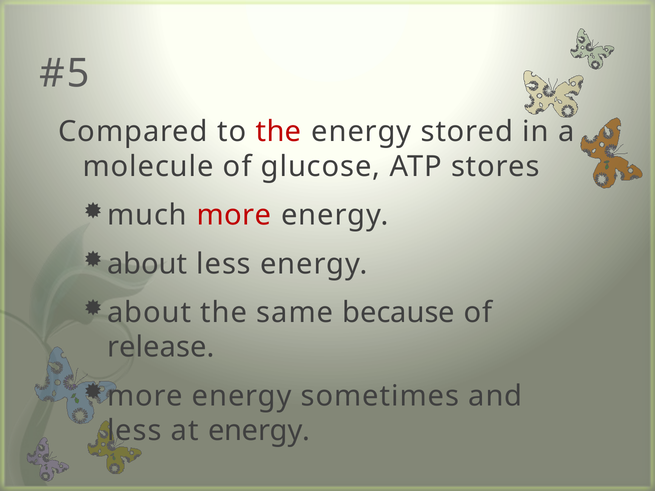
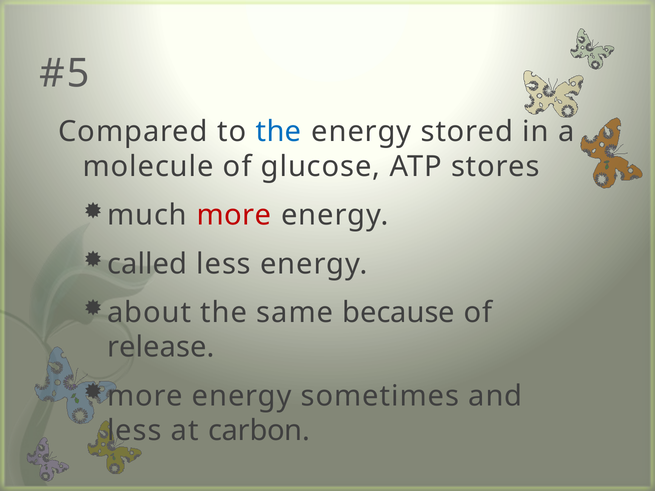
the colour: red -> blue (279, 132)
about: about -> called (147, 264)
at energy: energy -> carbon (259, 431)
